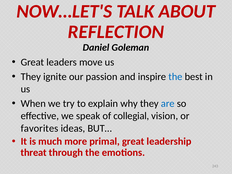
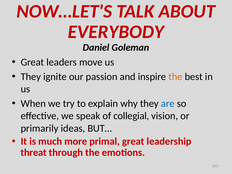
REFLECTION: REFLECTION -> EVERYBODY (116, 32)
the colour: blue -> orange (175, 77)
favorites: favorites -> primarily (40, 128)
